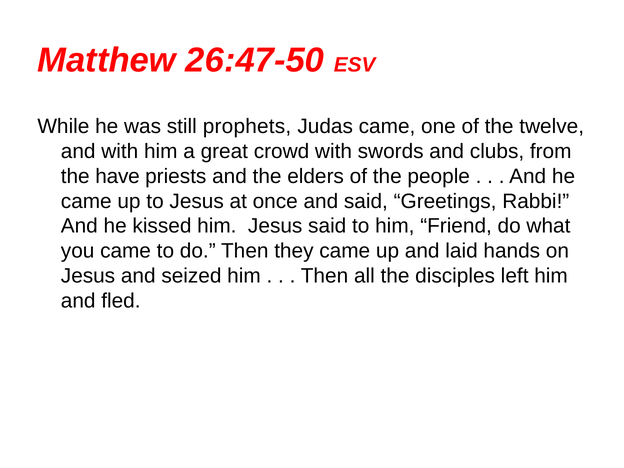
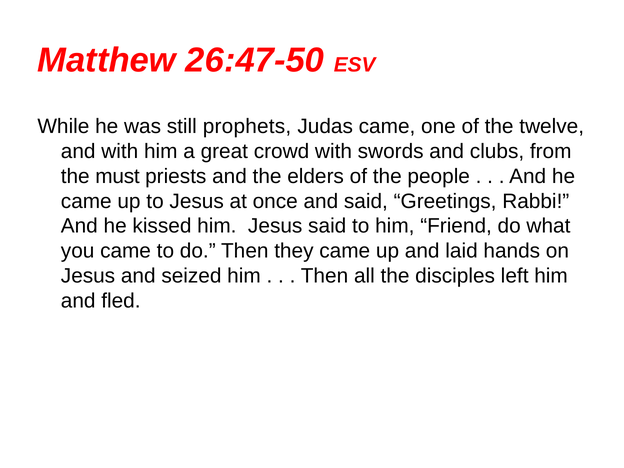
have: have -> must (118, 176)
